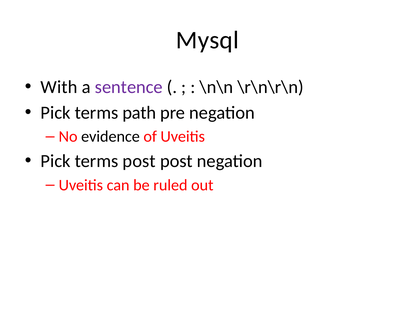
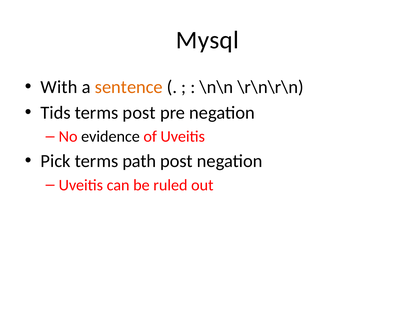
sentence colour: purple -> orange (129, 87)
Pick: Pick -> Tids (56, 113)
terms path: path -> post (139, 113)
terms post: post -> path (139, 161)
